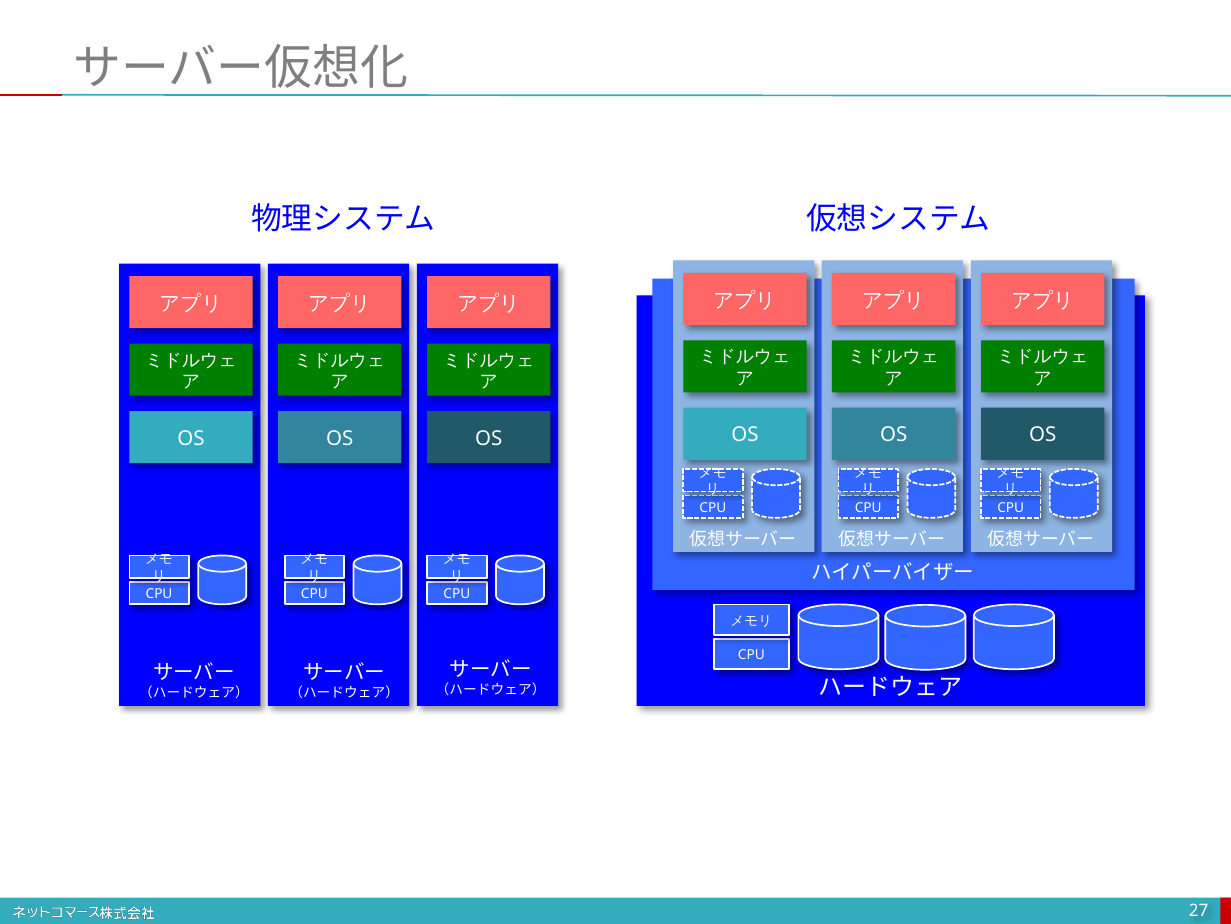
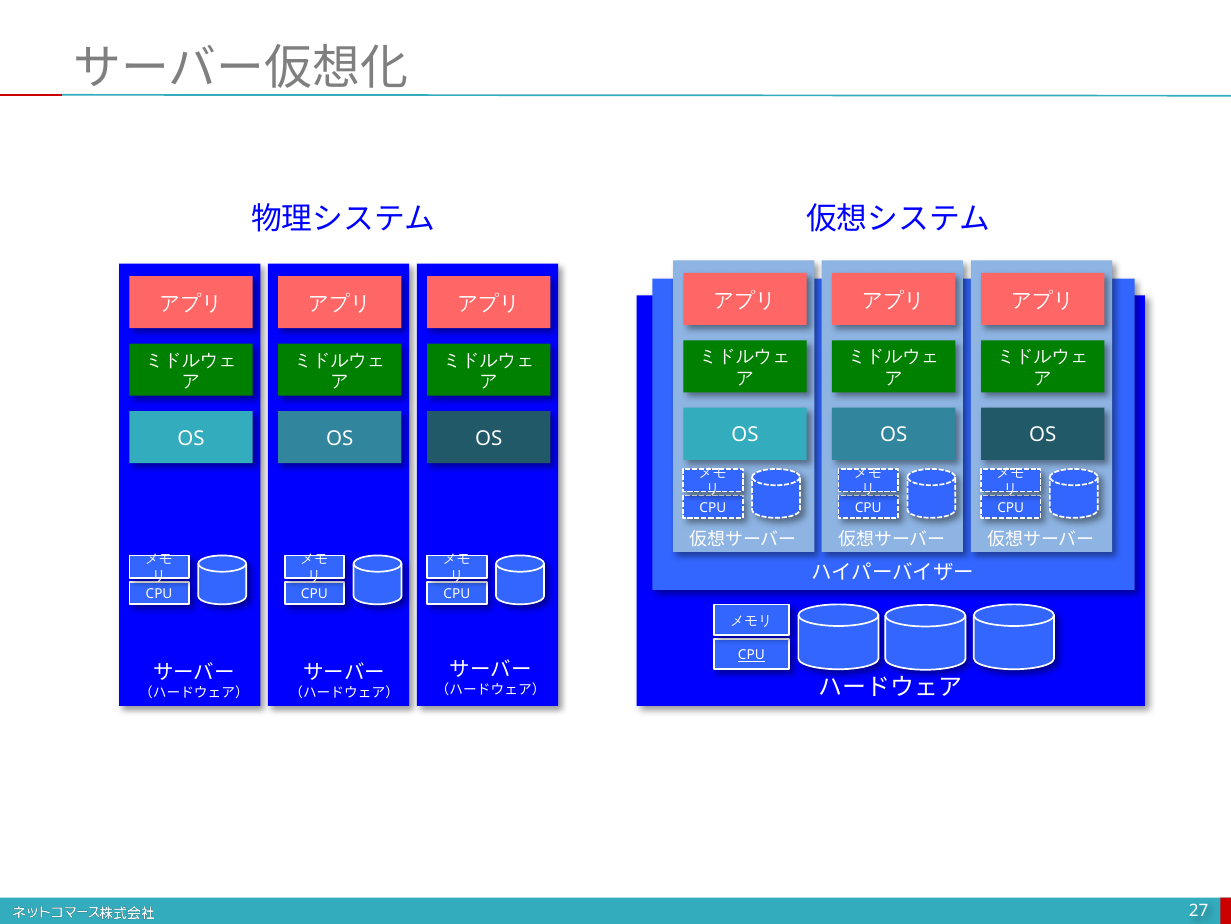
CPU underline: none -> present (751, 655)
